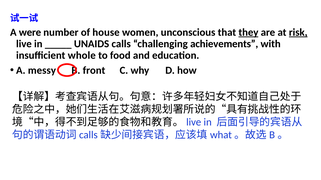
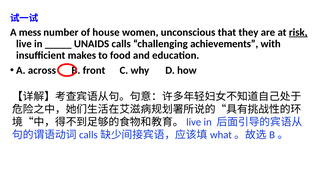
were: were -> mess (30, 32)
they underline: present -> none (248, 32)
whole: whole -> makes (82, 56)
messy: messy -> across (42, 70)
